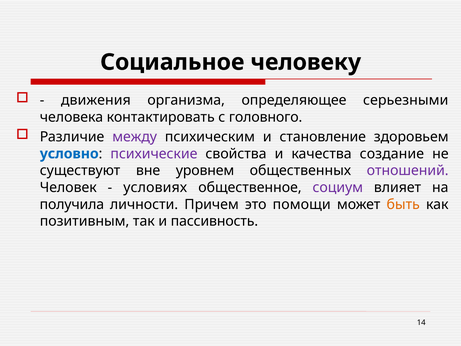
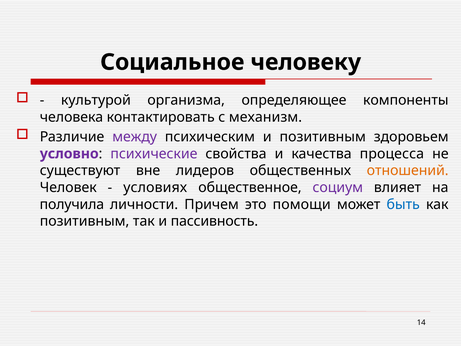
движения: движения -> культурой (96, 100)
серьезными: серьезными -> компоненты (406, 100)
головного: головного -> механизм (265, 117)
и становление: становление -> позитивным (323, 137)
условно colour: blue -> purple (69, 154)
создание: создание -> процесса (392, 154)
уровнем: уровнем -> лидеров (205, 170)
отношений colour: purple -> orange (408, 170)
быть colour: orange -> blue (403, 204)
